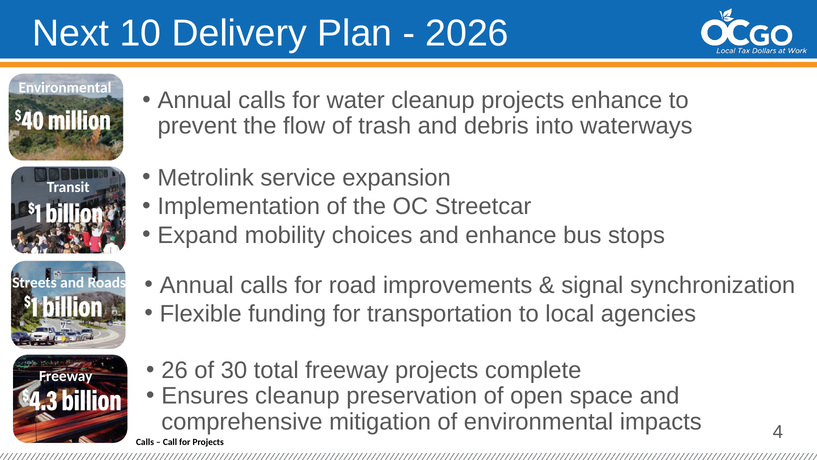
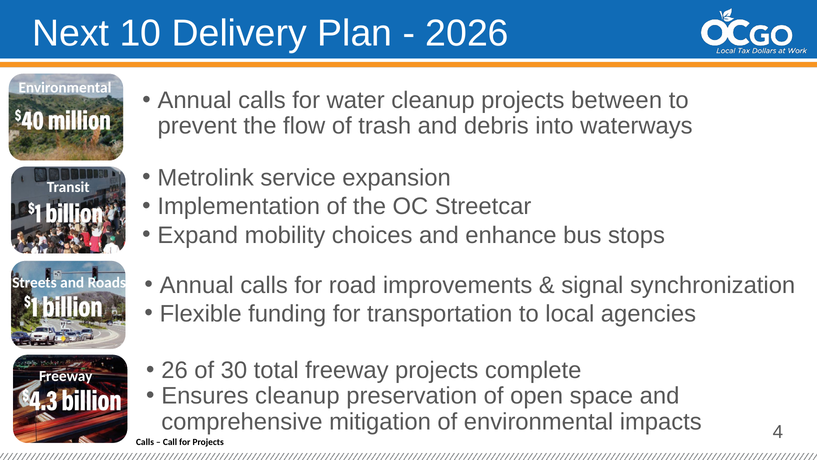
projects enhance: enhance -> between (617, 100)
